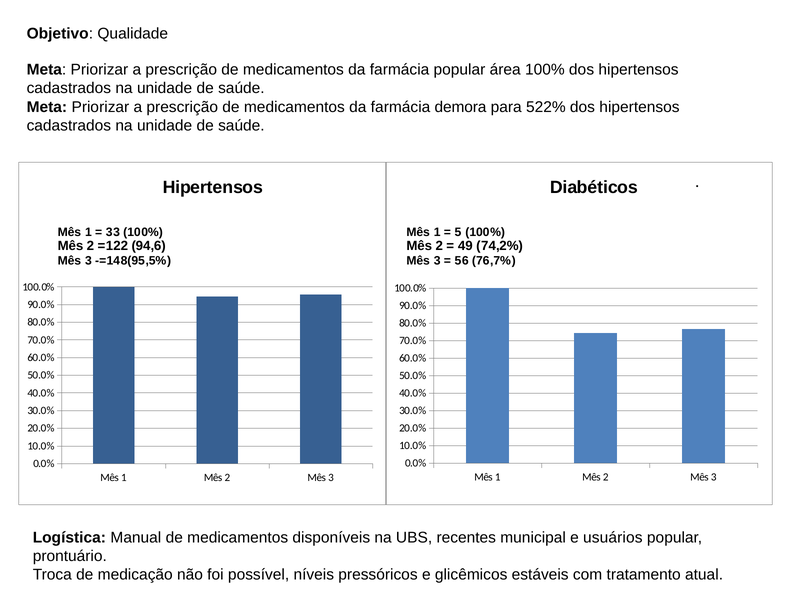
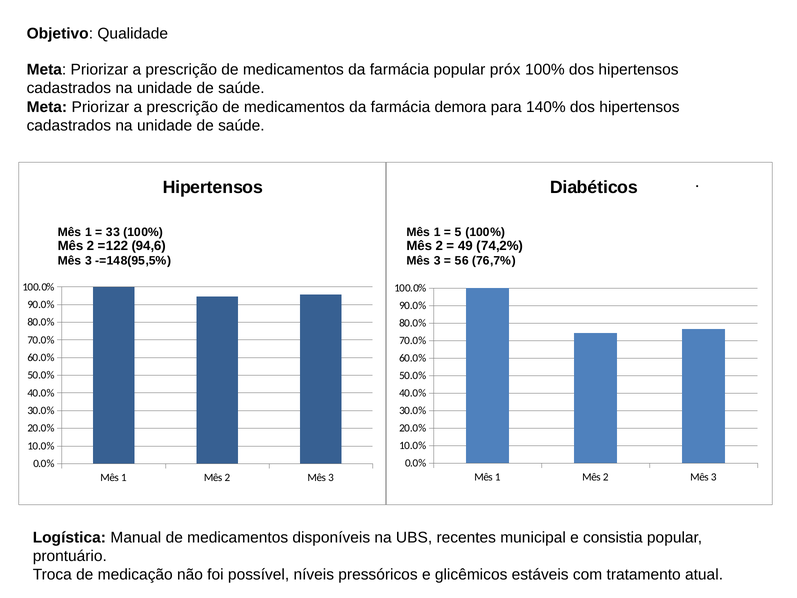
área: área -> próx (505, 70)
522%: 522% -> 140% (546, 107)
usuários: usuários -> consistia (613, 537)
